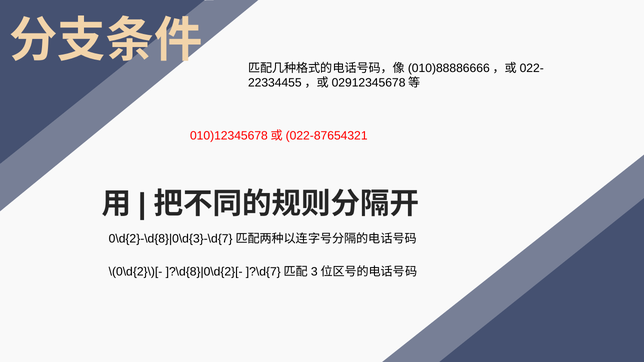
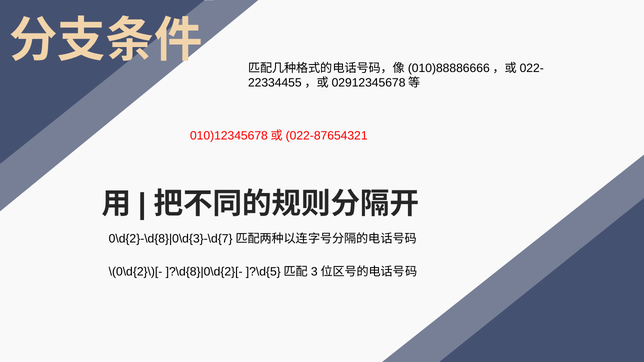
]?\d{7: ]?\d{7 -> ]?\d{5 (263, 272)
